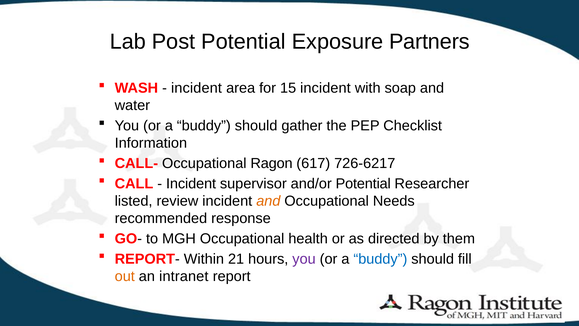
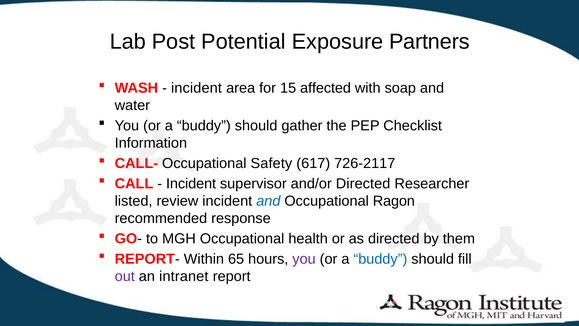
15 incident: incident -> affected (326, 88)
Ragon: Ragon -> Safety (271, 163)
726-6217: 726-6217 -> 726-2117 (365, 163)
and/or Potential: Potential -> Directed (363, 183)
and colour: orange -> blue (268, 201)
Needs: Needs -> Ragon (394, 201)
21: 21 -> 65 (236, 259)
out colour: orange -> purple (125, 276)
